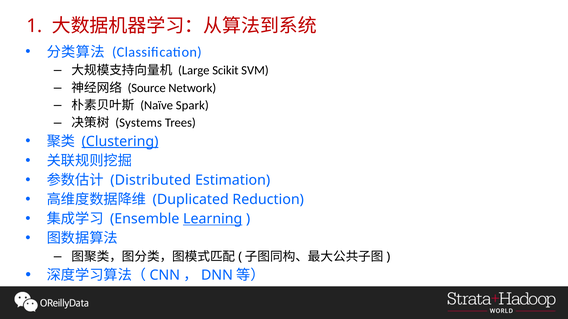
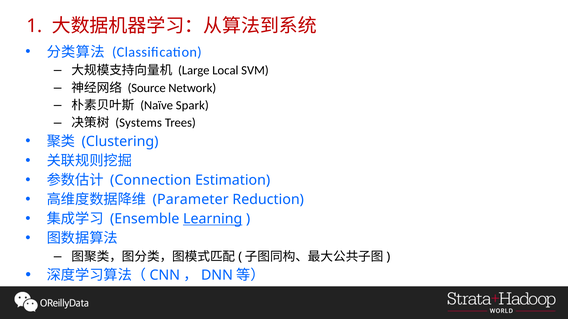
Scikit: Scikit -> Local (225, 71)
Clustering underline: present -> none (120, 142)
Distributed: Distributed -> Connection (151, 180)
Duplicated: Duplicated -> Parameter (191, 200)
